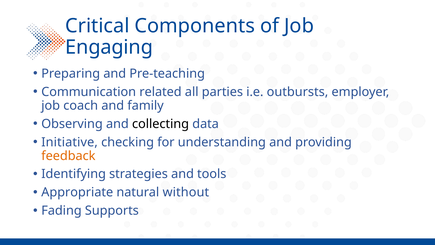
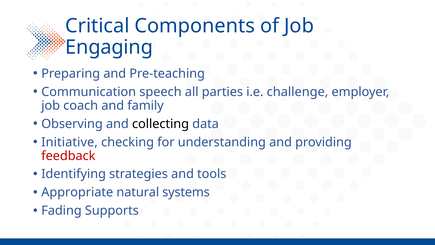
related: related -> speech (160, 92)
outbursts: outbursts -> challenge (297, 92)
feedback colour: orange -> red (68, 156)
without: without -> systems (186, 192)
